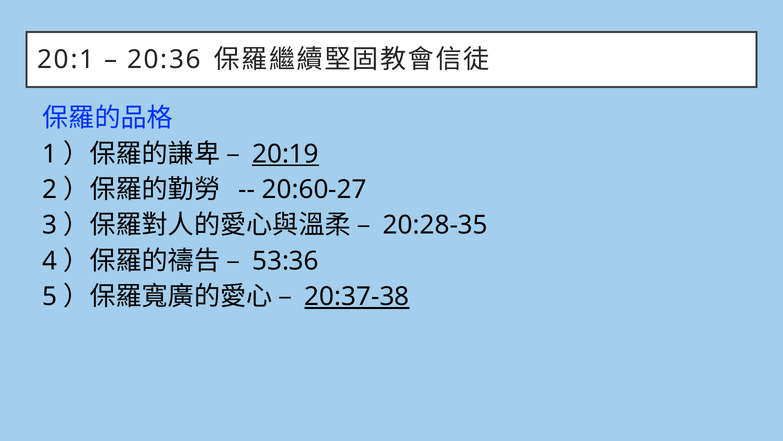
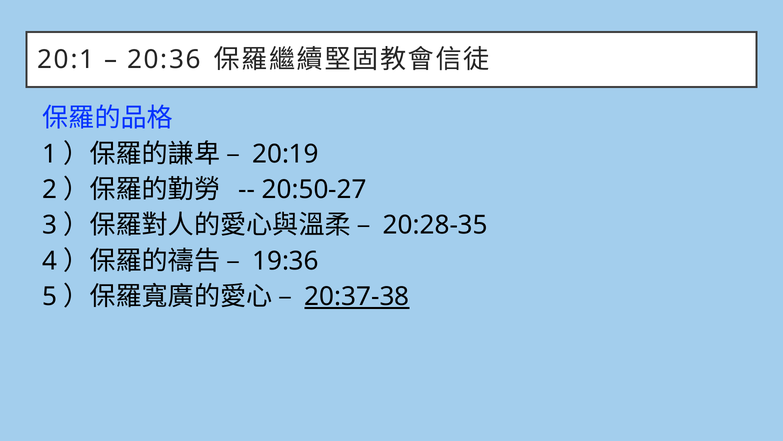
20:19 underline: present -> none (286, 154)
20:60-27: 20:60-27 -> 20:50-27 (314, 189)
53:36: 53:36 -> 19:36 (286, 261)
